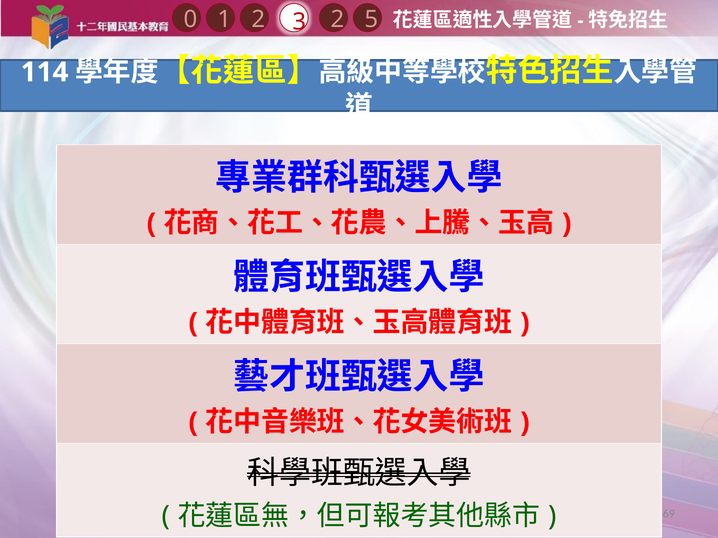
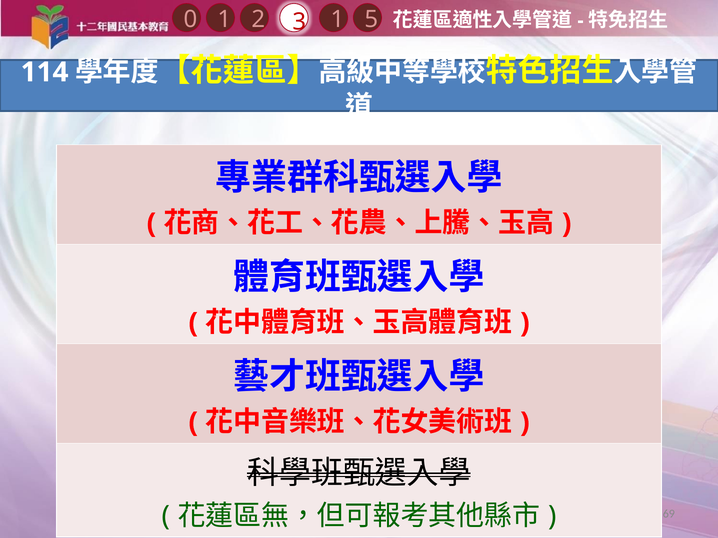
1 2: 2 -> 1 (337, 19)
